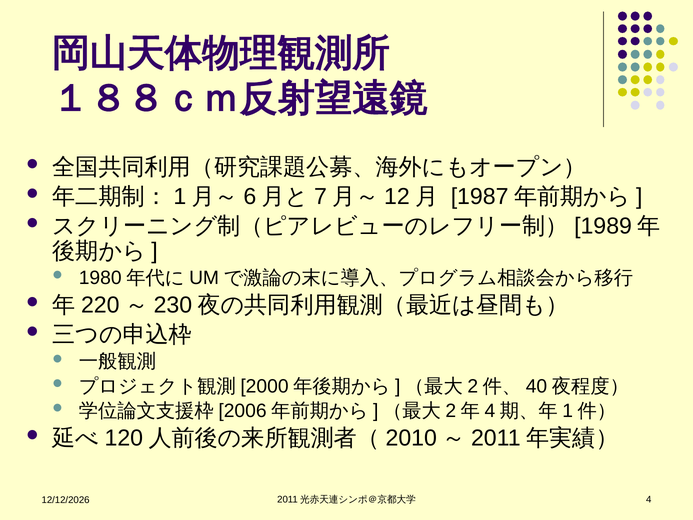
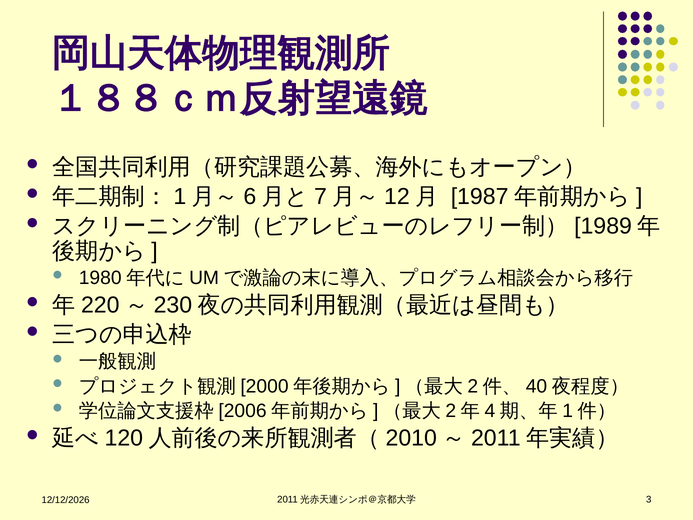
4: 4 -> 3 (649, 499)
